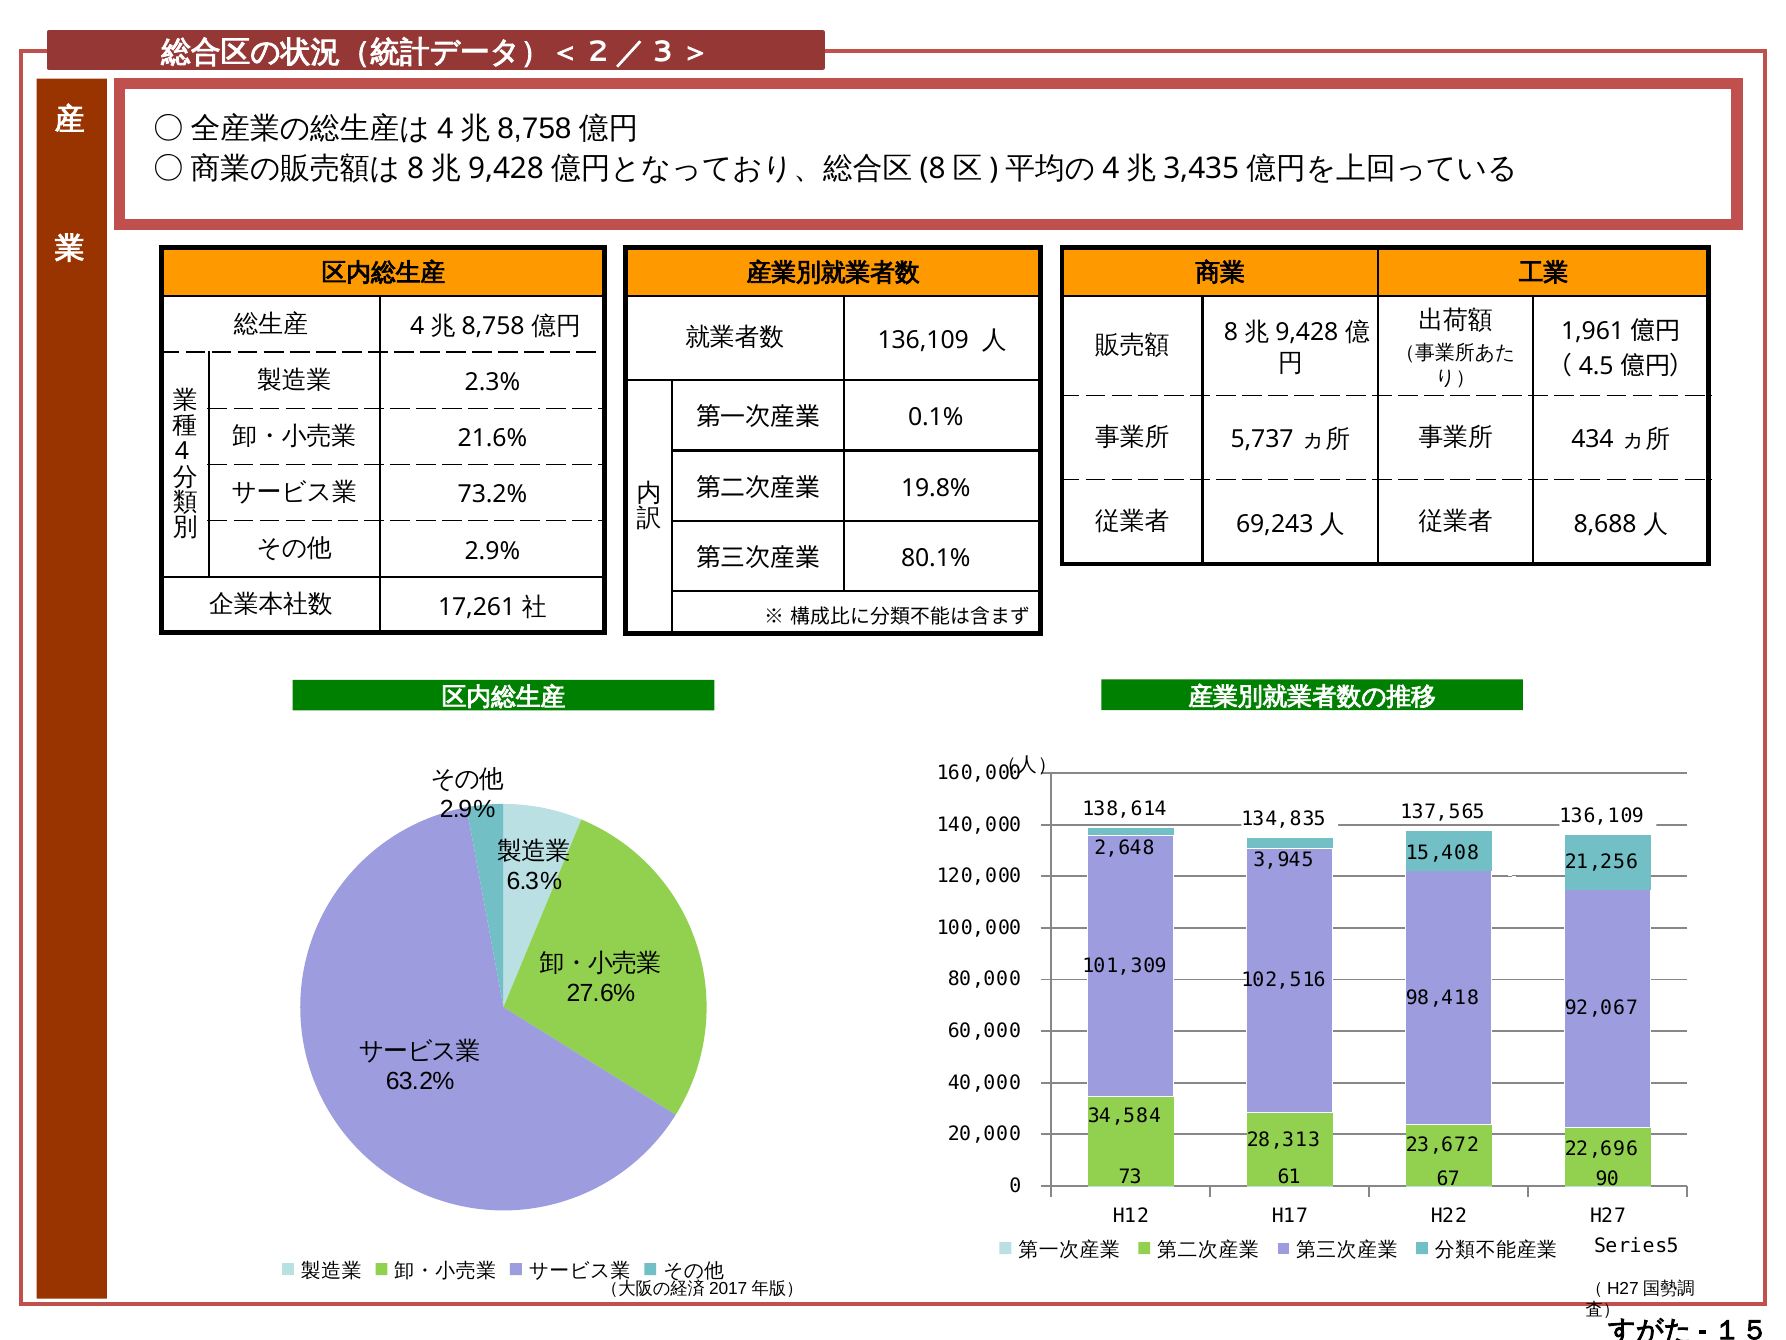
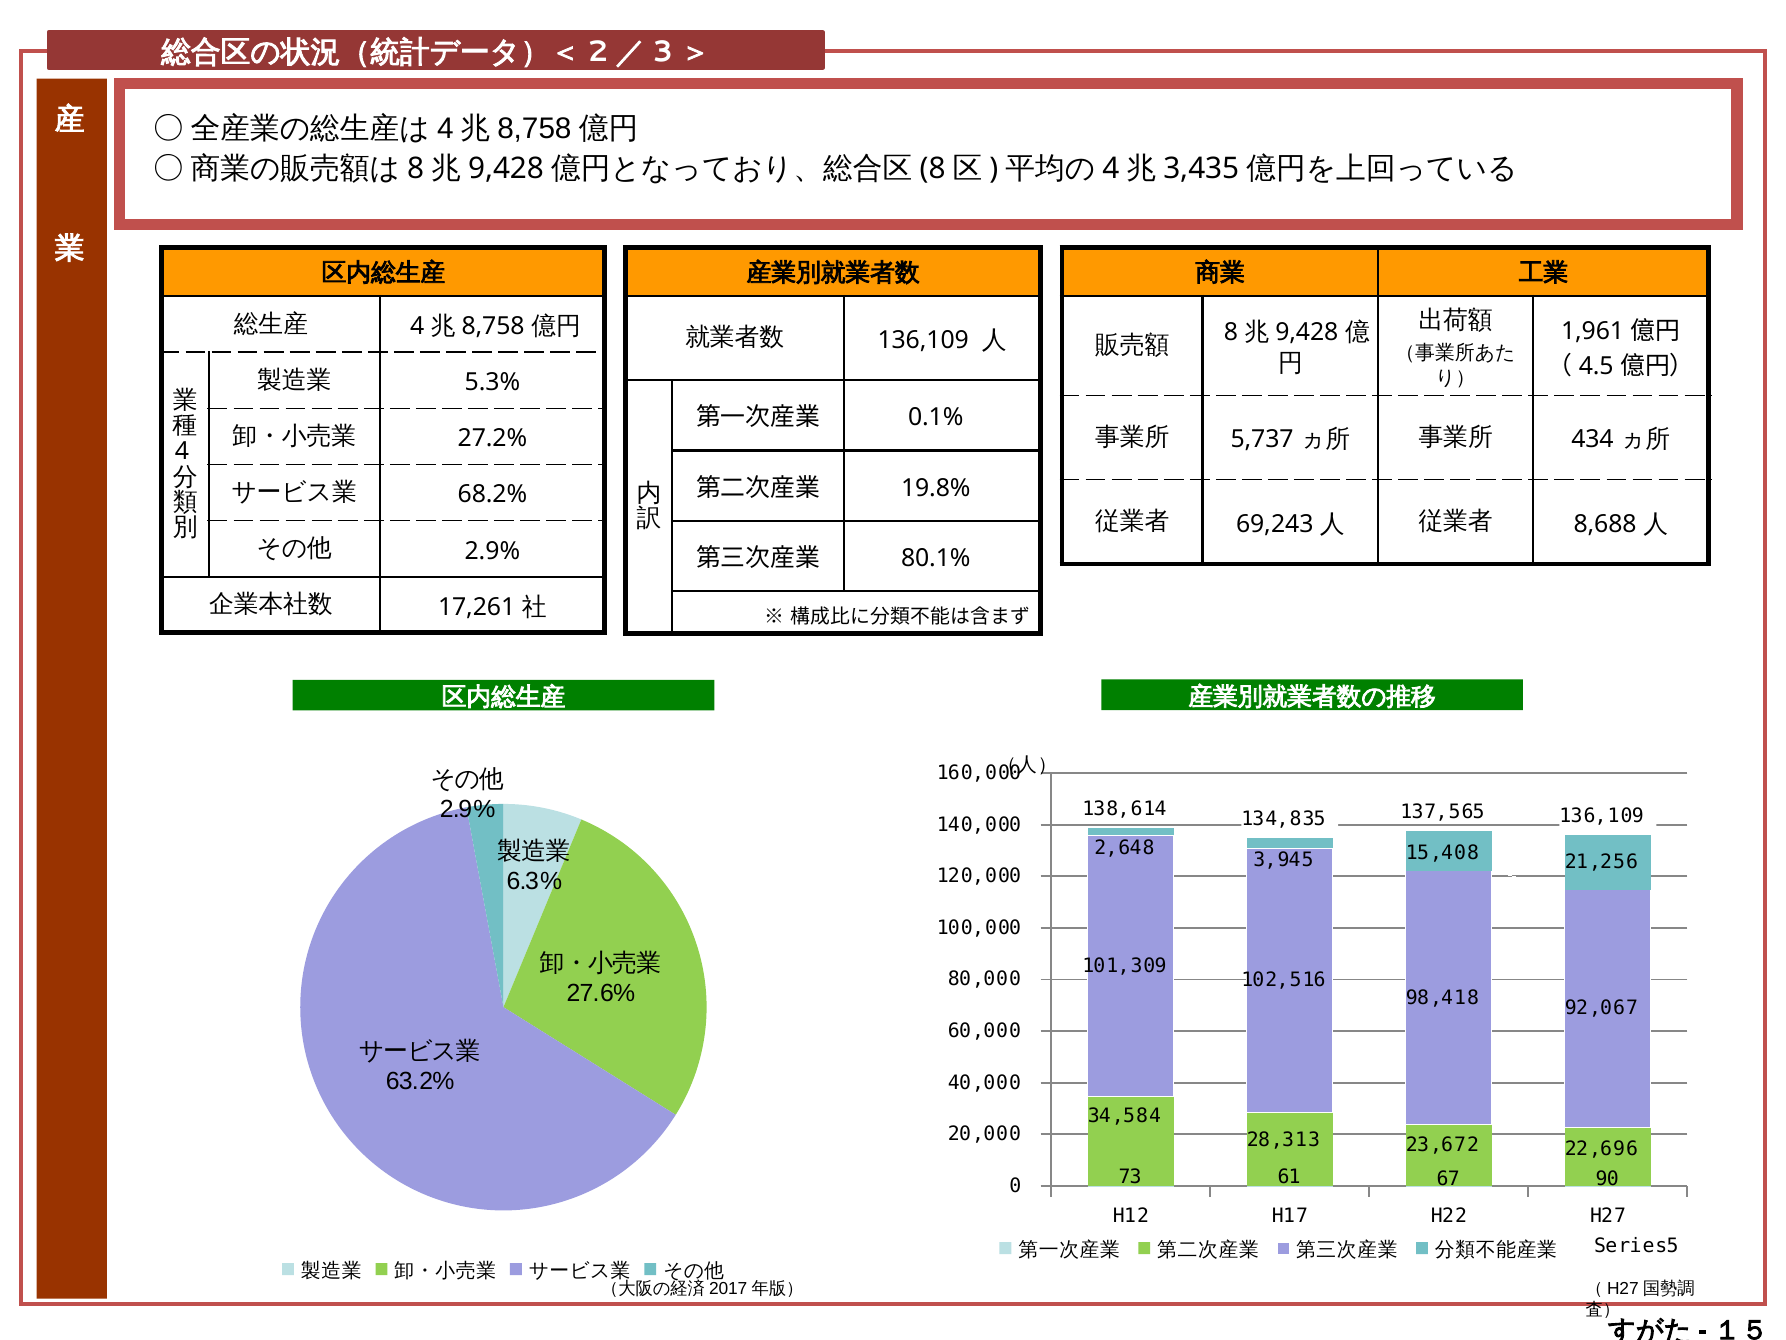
2.3%: 2.3% -> 5.3% (492, 382)
21.6%: 21.6% -> 27.2% (492, 438)
73.2%: 73.2% -> 68.2% (492, 495)
